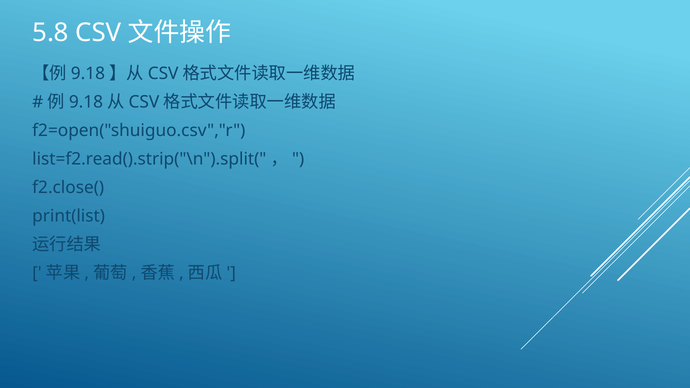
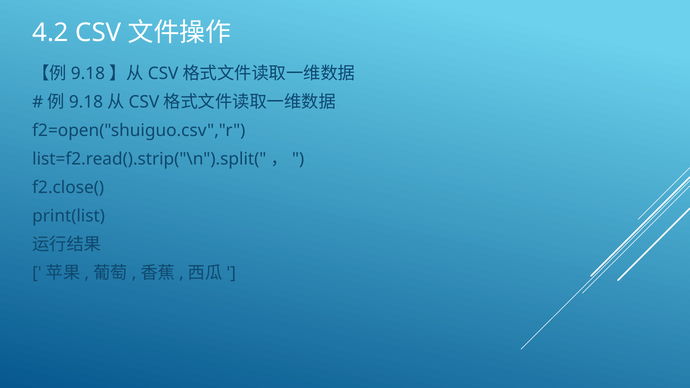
5.8: 5.8 -> 4.2 (50, 33)
